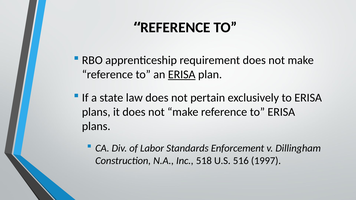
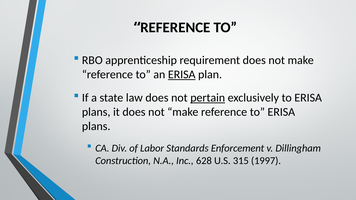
pertain underline: none -> present (208, 98)
518: 518 -> 628 (204, 161)
516: 516 -> 315 (241, 161)
